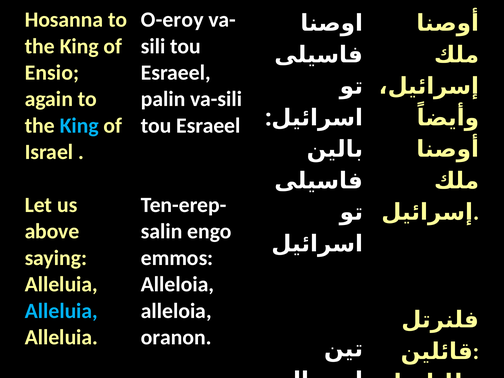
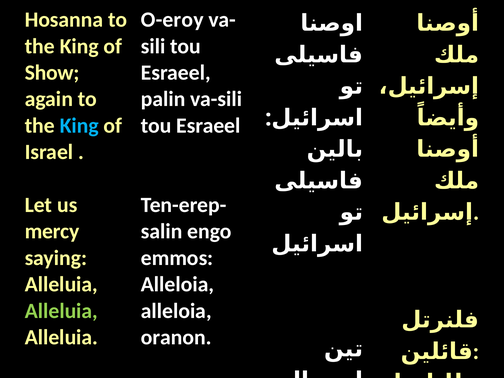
Ensio: Ensio -> Show (52, 73)
above: above -> mercy (52, 231)
Alleluia colour: light blue -> light green (61, 311)
